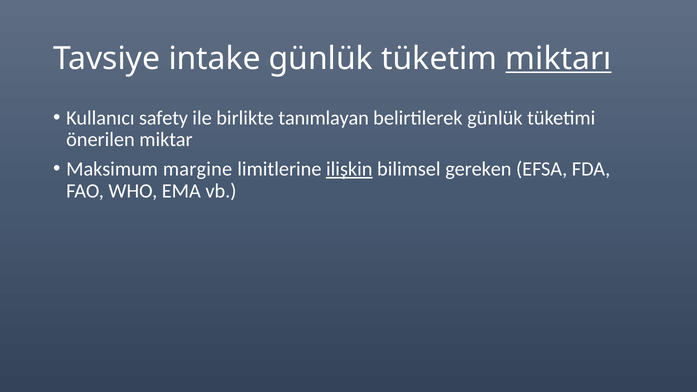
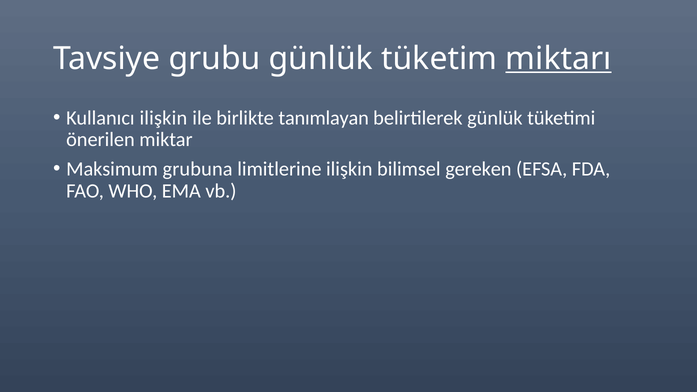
intake: intake -> grubu (215, 59)
Kullanıcı safety: safety -> ilişkin (163, 118)
margine: margine -> grubuna (198, 169)
ilişkin underline: present -> none (349, 169)
